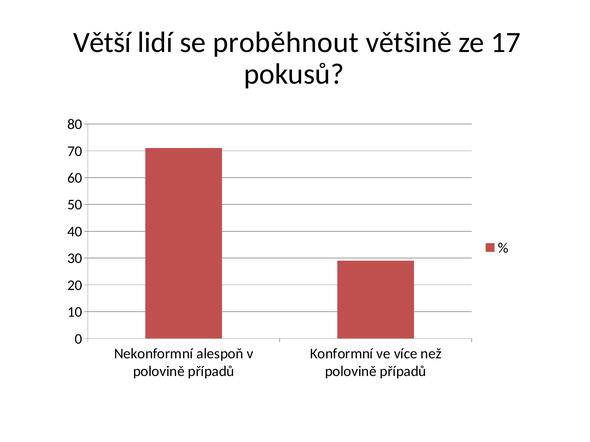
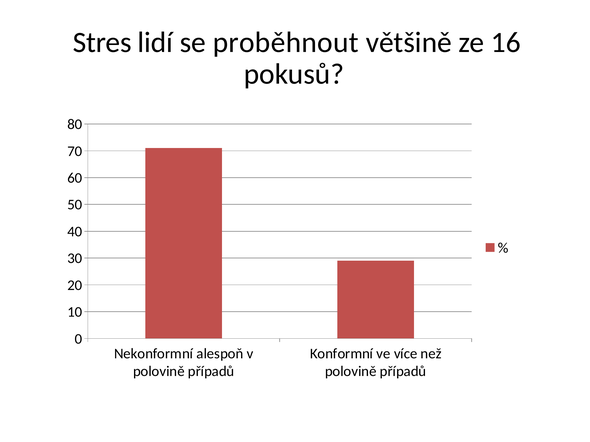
Větší: Větší -> Stres (102, 42)
17: 17 -> 16 (506, 42)
